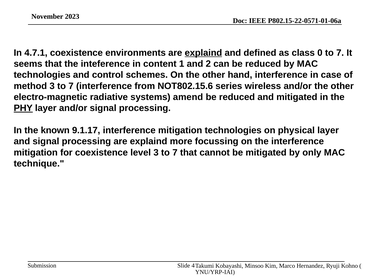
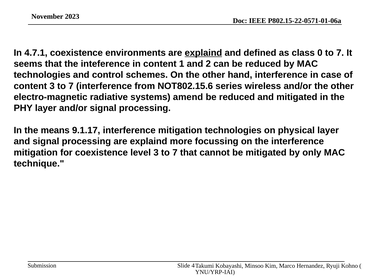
method: method -> content (30, 86)
PHY underline: present -> none (23, 108)
known: known -> means (55, 130)
